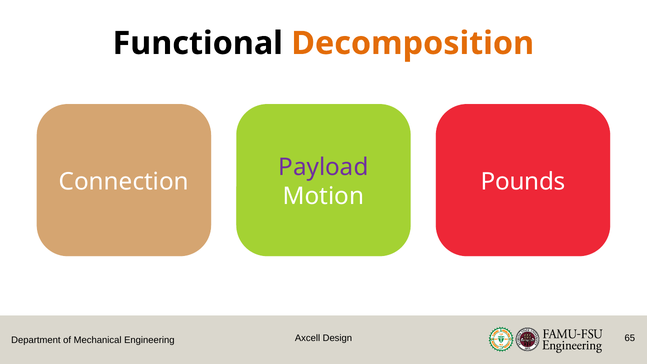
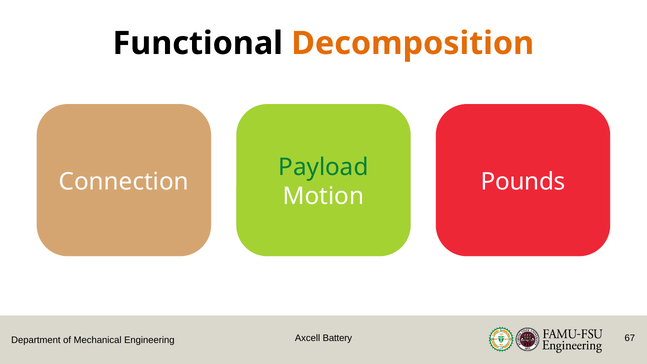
Payload colour: purple -> green (323, 167)
Design: Design -> Battery (337, 338)
65: 65 -> 67 (630, 338)
